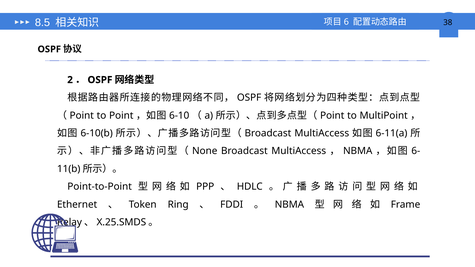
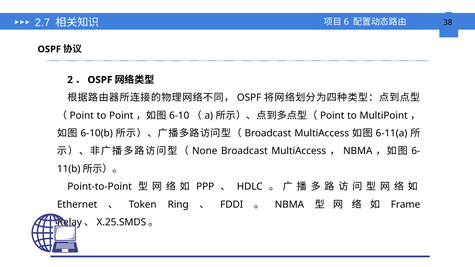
8.5: 8.5 -> 2.7 (42, 23)
